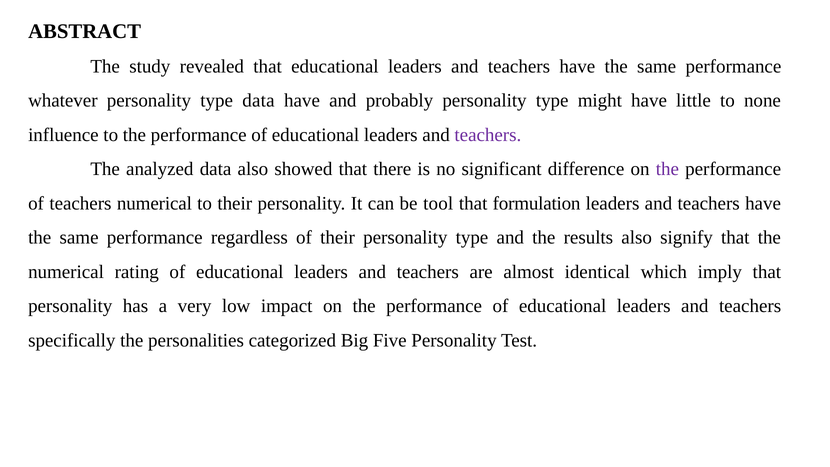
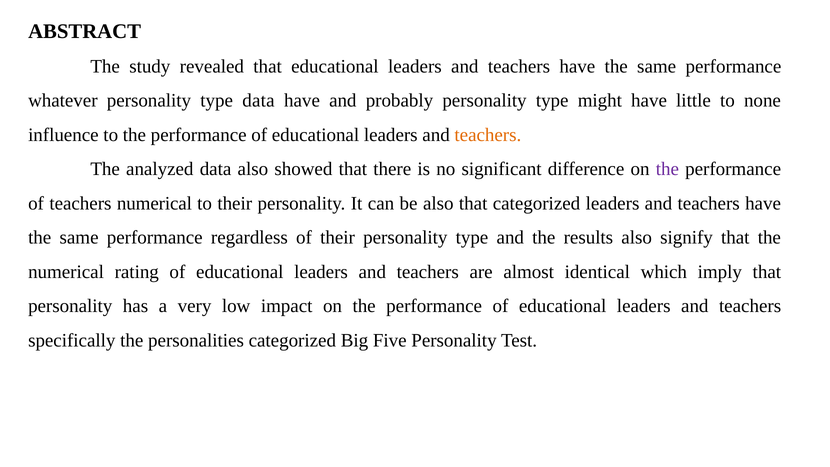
teachers colour: purple -> orange (488, 135)
be tool: tool -> also (438, 203)
that formulation: formulation -> categorized (537, 203)
